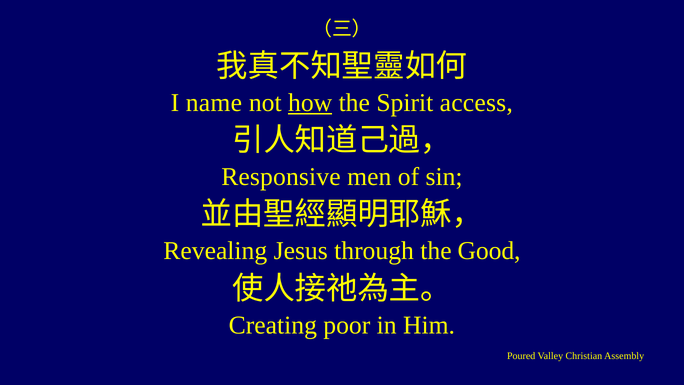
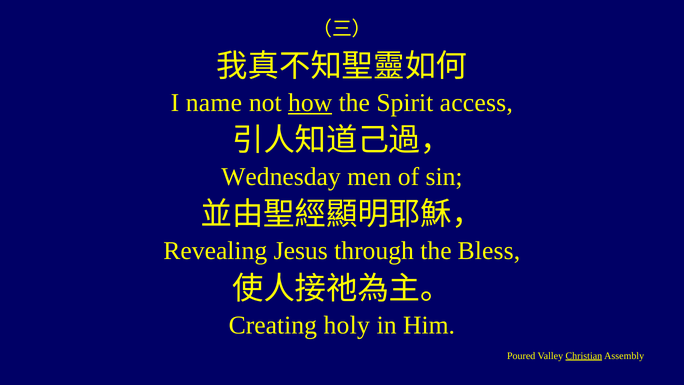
Responsive: Responsive -> Wednesday (281, 177)
Good: Good -> Bless (489, 251)
poor: poor -> holy (347, 325)
Christian underline: none -> present (584, 356)
